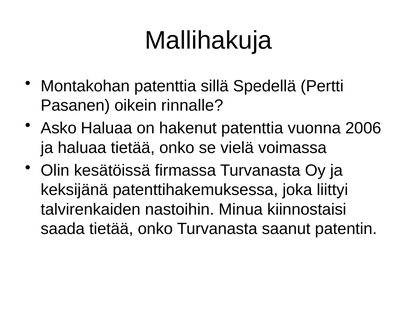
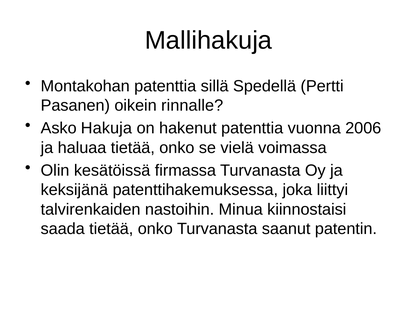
Asko Haluaa: Haluaa -> Hakuja (106, 128)
